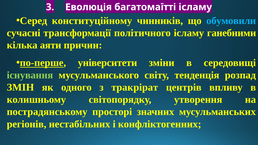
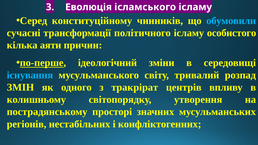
багатомаїтті: багатомаїтті -> ісламського (145, 7)
ганебними: ганебними -> особистого (232, 33)
університети: університети -> ідеологічний (107, 63)
існування colour: light green -> light blue (30, 75)
тенденція: тенденція -> тривалий (197, 75)
